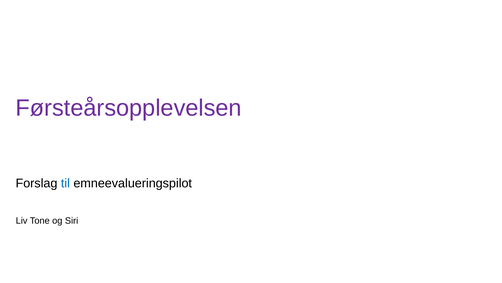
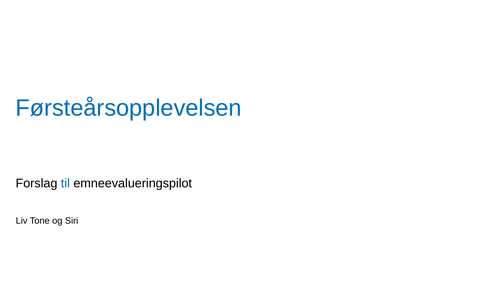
Førsteårsopplevelsen colour: purple -> blue (129, 108)
